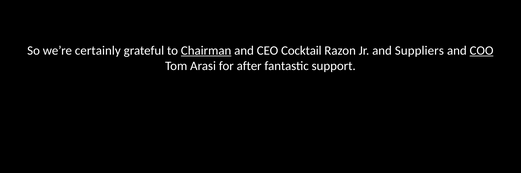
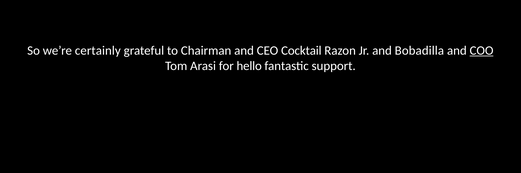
Chairman underline: present -> none (206, 51)
Suppliers: Suppliers -> Bobadilla (419, 51)
after: after -> hello (249, 66)
